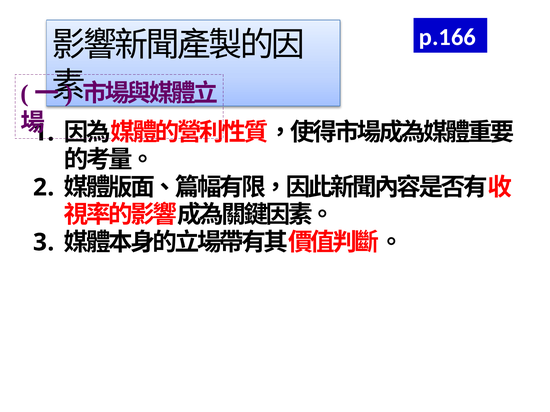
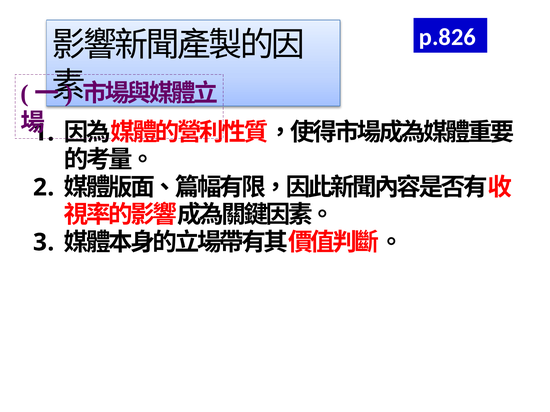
p.166: p.166 -> p.826 (447, 37)
